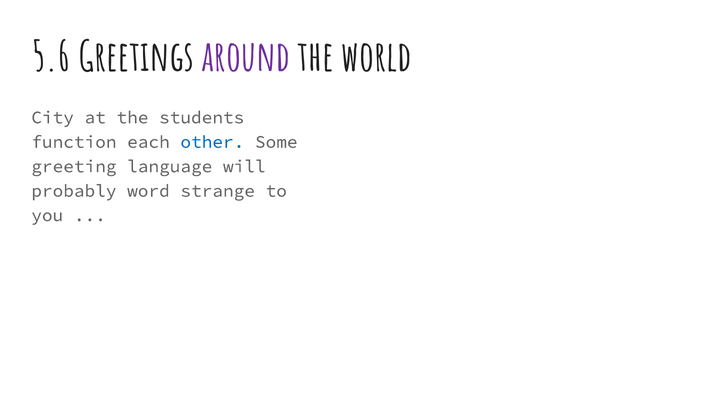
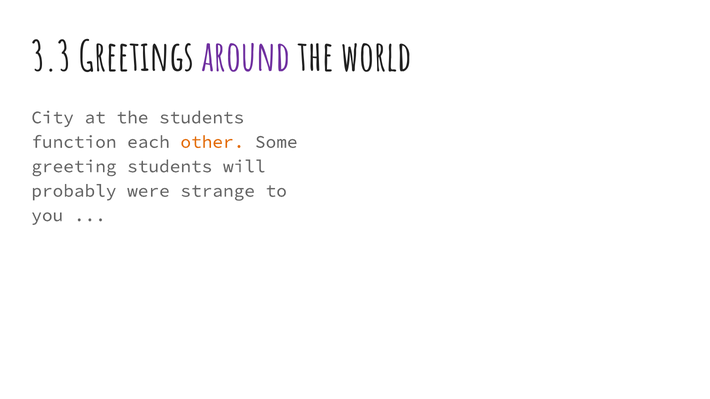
5.6: 5.6 -> 3.3 (51, 58)
other colour: blue -> orange (212, 142)
greeting language: language -> students (170, 167)
word: word -> were (148, 191)
